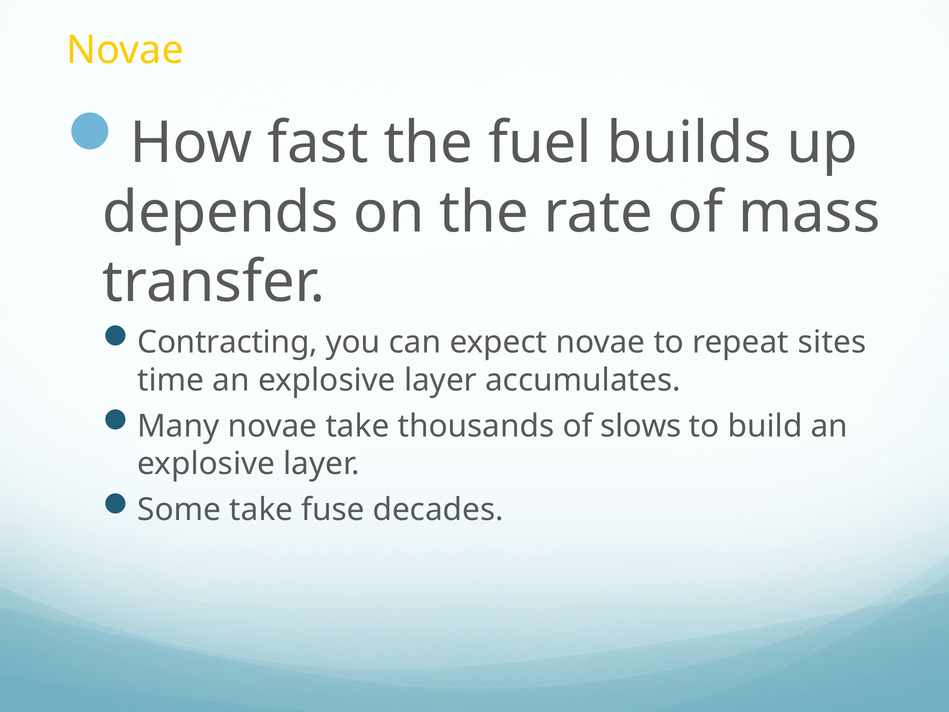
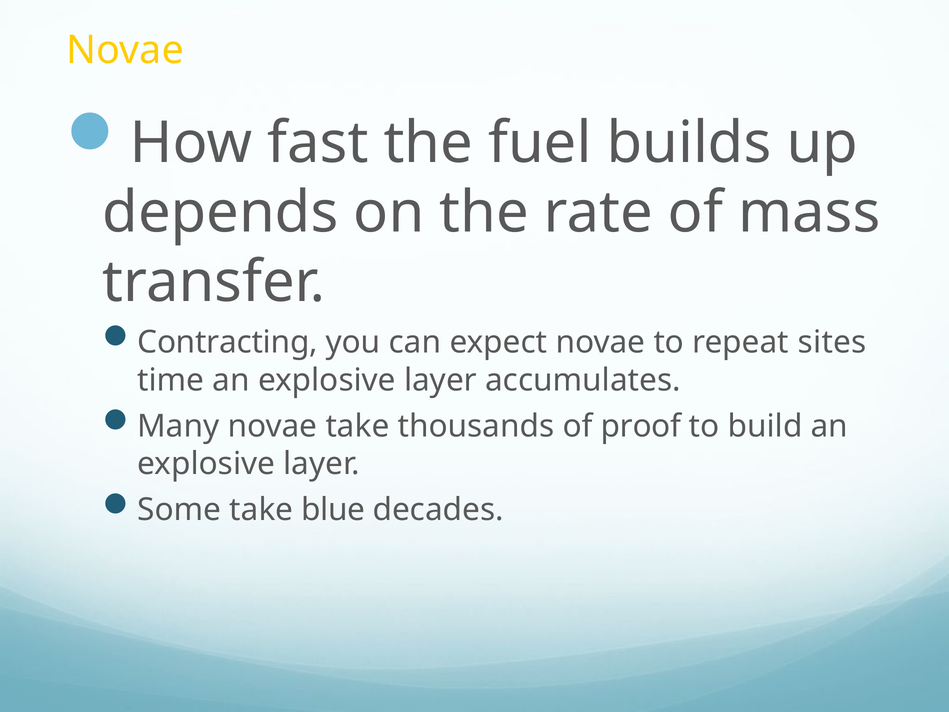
slows: slows -> proof (641, 426)
fuse: fuse -> blue (333, 510)
